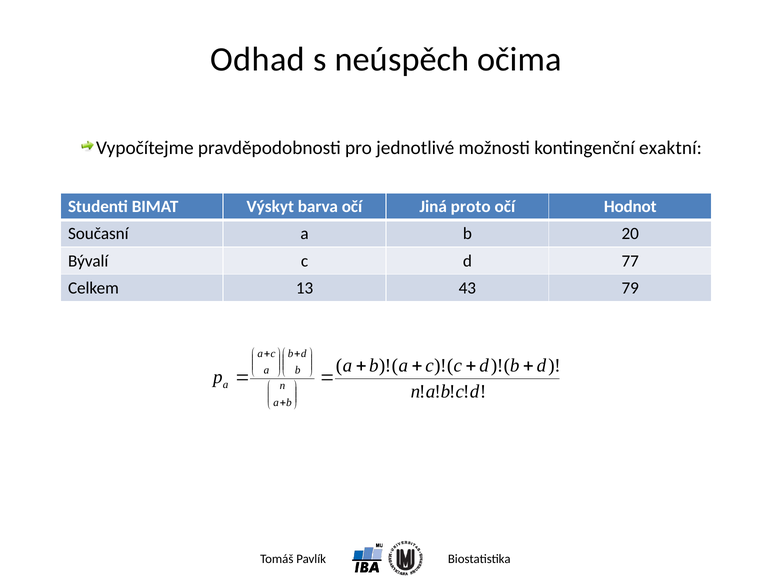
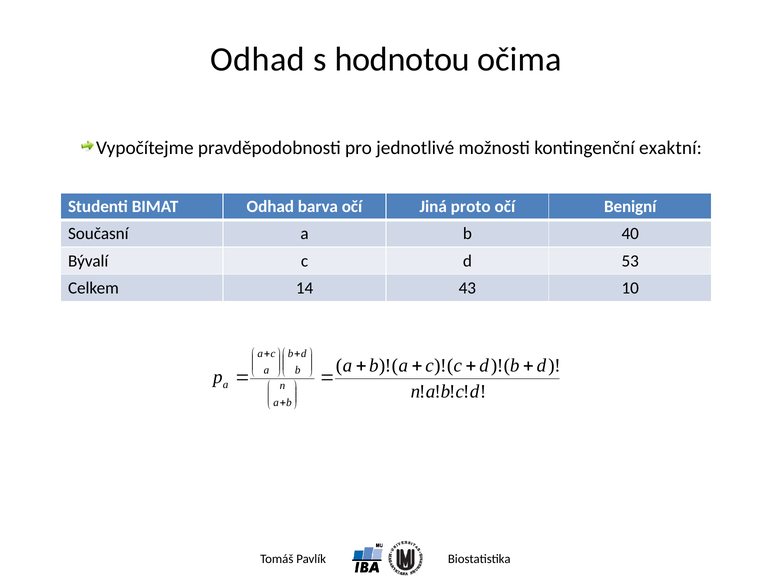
neúspěch: neúspěch -> hodnotou (402, 59)
BIMAT Výskyt: Výskyt -> Odhad (270, 207)
Hodnot: Hodnot -> Benigní (630, 207)
20: 20 -> 40 (630, 234)
77: 77 -> 53 (630, 261)
13: 13 -> 14 (305, 288)
79: 79 -> 10 (630, 288)
